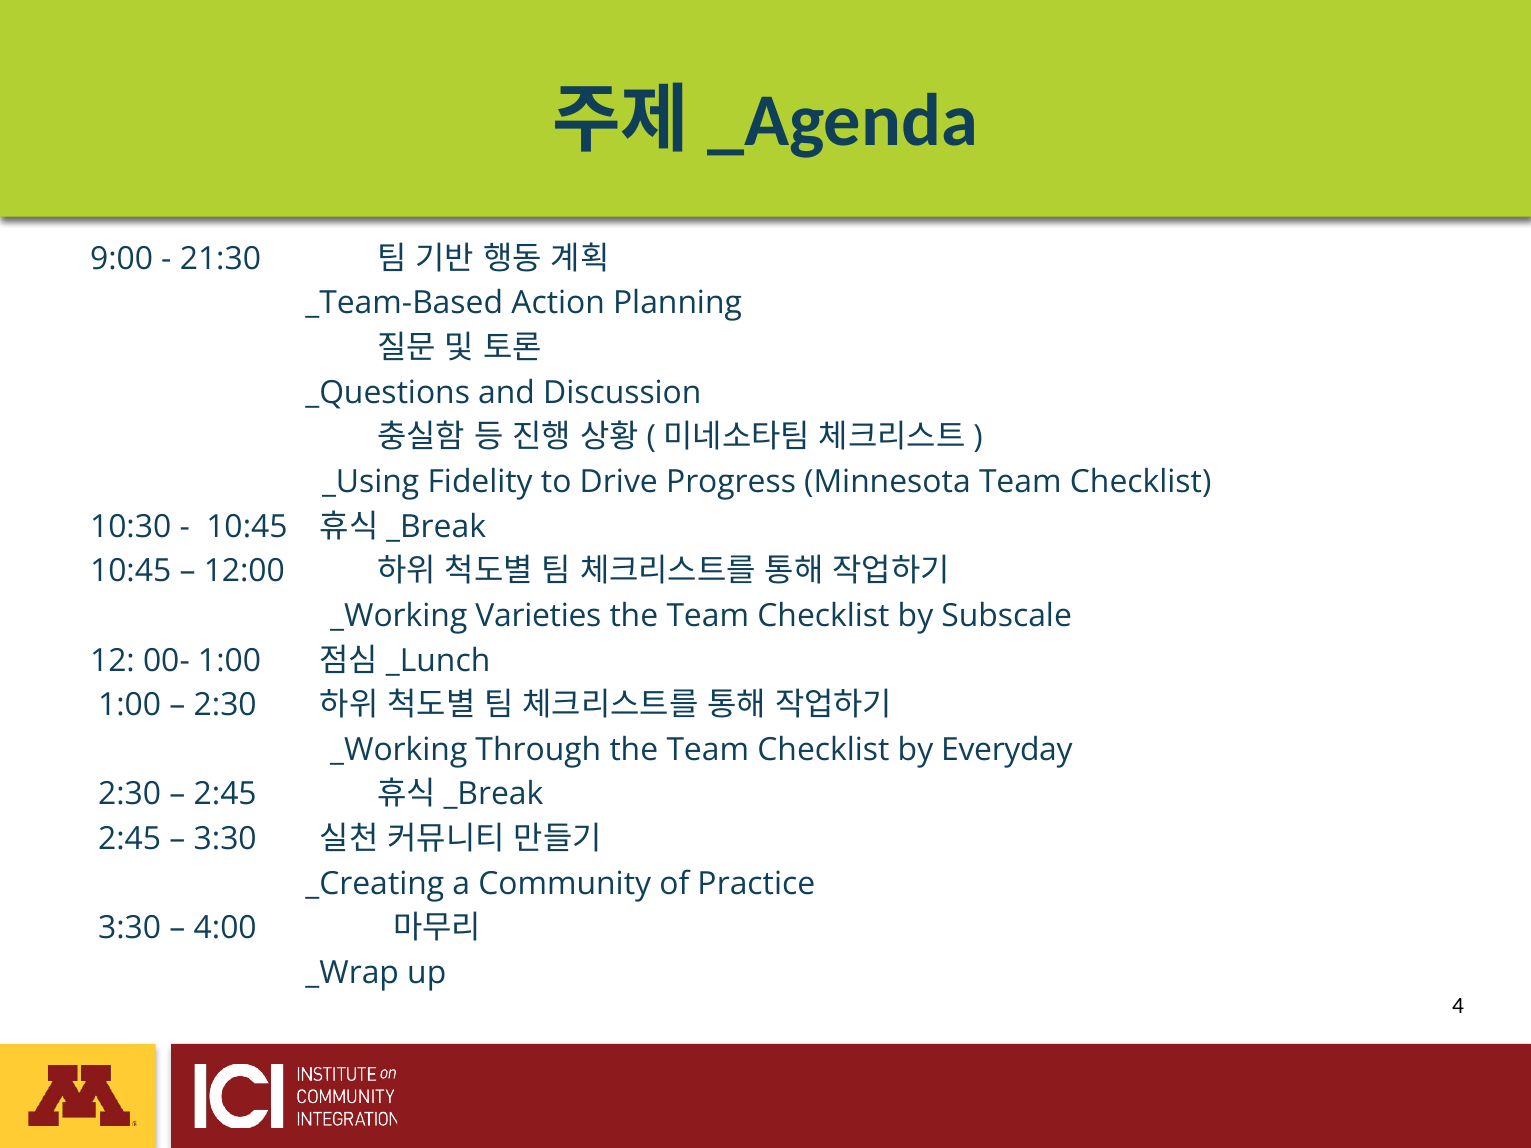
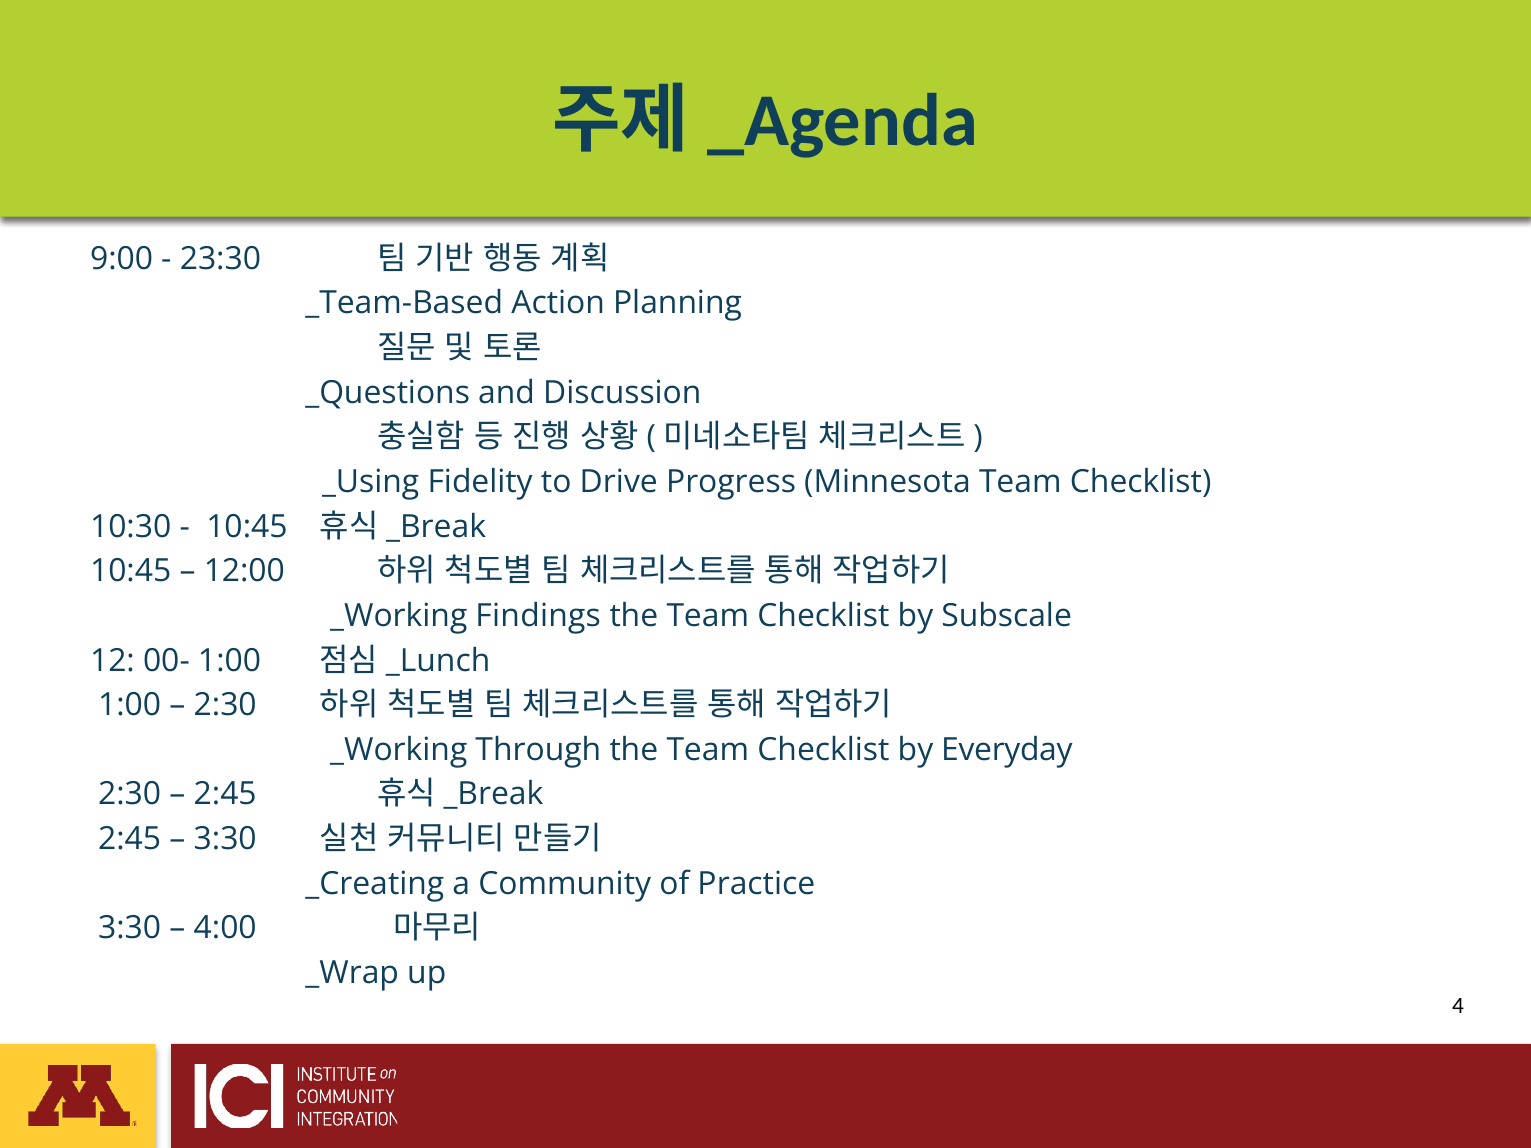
21:30: 21:30 -> 23:30 (220, 259)
Varieties: Varieties -> Findings (538, 616)
